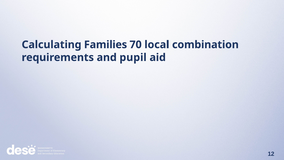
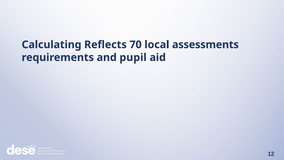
Families: Families -> Reflects (105, 45)
combination: combination -> assessments (205, 45)
